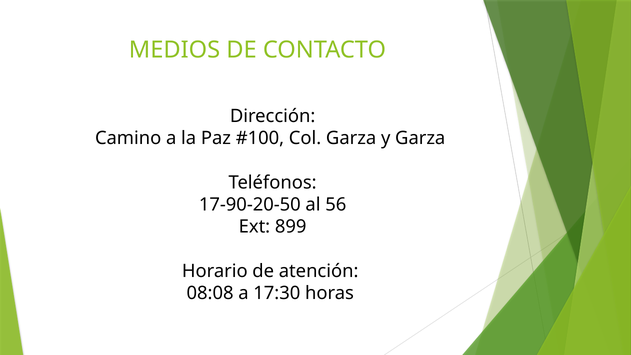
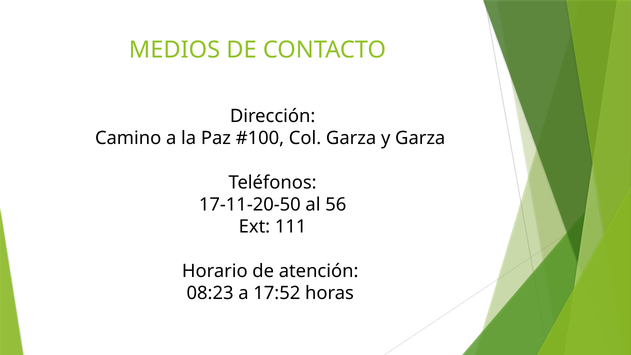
17-90-20-50: 17-90-20-50 -> 17-11-20-50 (250, 205)
899: 899 -> 111 (291, 227)
08:08: 08:08 -> 08:23 (210, 293)
17:30: 17:30 -> 17:52 (277, 293)
